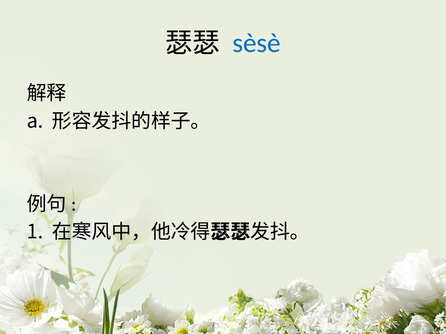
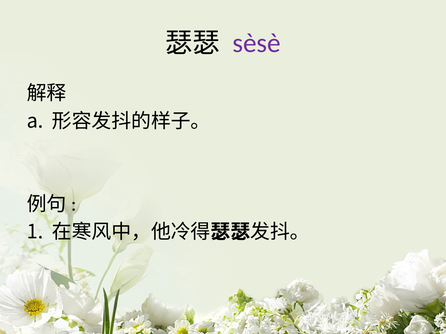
sèsè colour: blue -> purple (257, 43)
